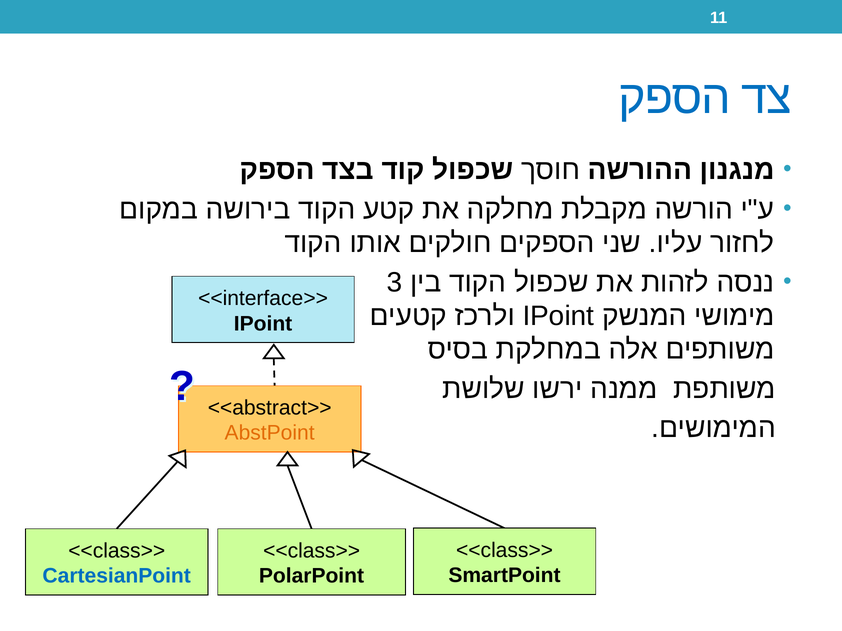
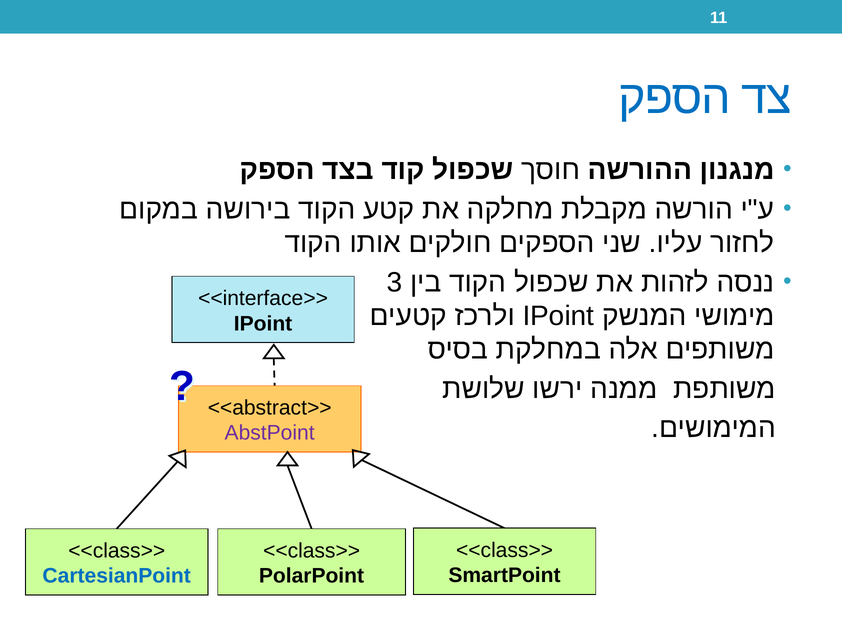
AbstPoint colour: orange -> purple (270, 433)
